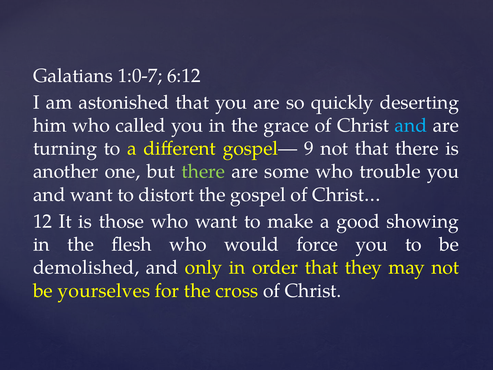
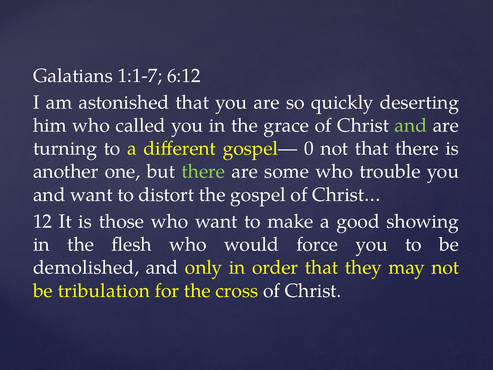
1:0-7: 1:0-7 -> 1:1-7 (140, 76)
and colour: light blue -> light green (411, 126)
9: 9 -> 0 (309, 149)
yourselves: yourselves -> tribulation (104, 290)
